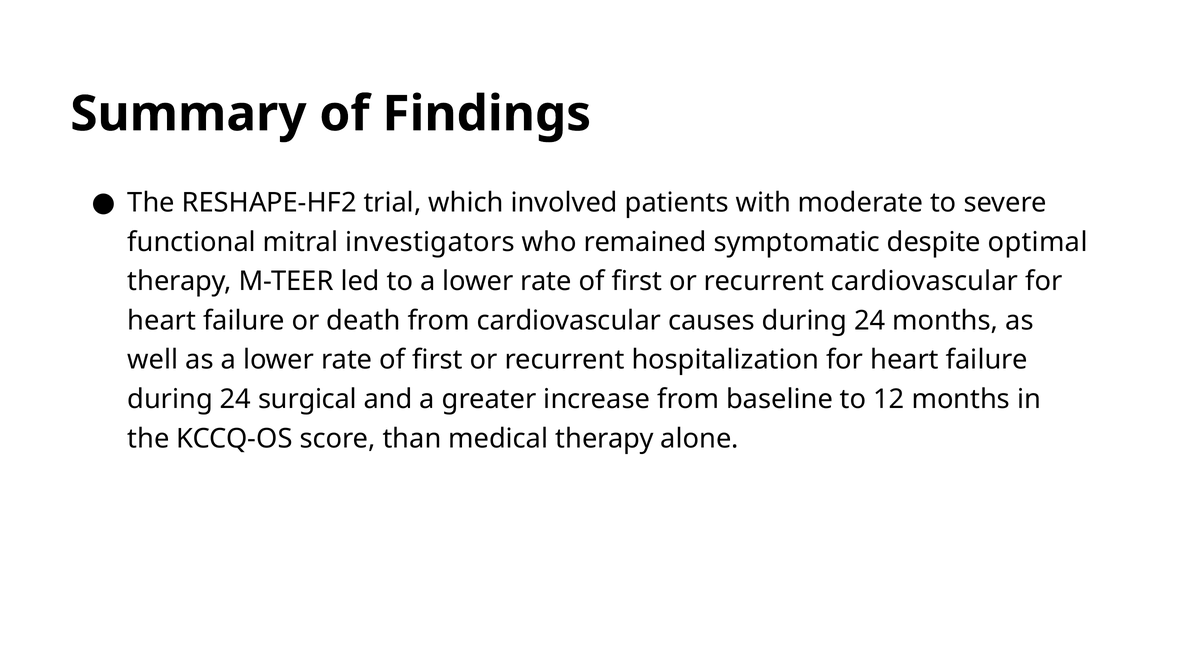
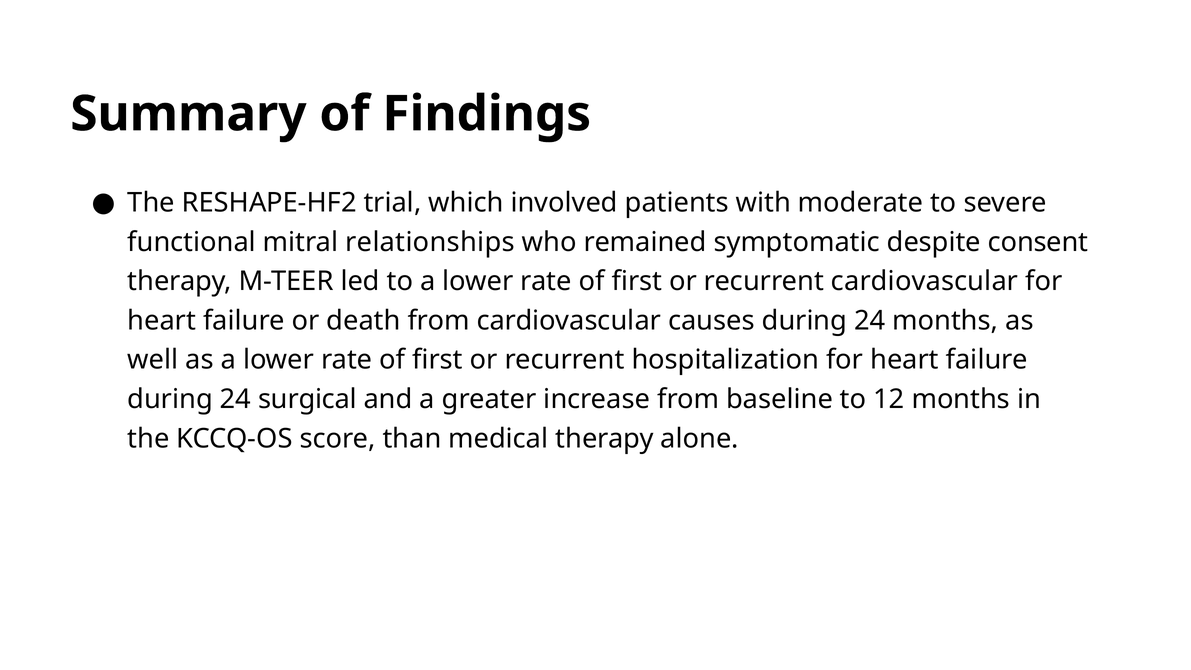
investigators: investigators -> relationships (430, 242)
optimal: optimal -> consent (1038, 242)
